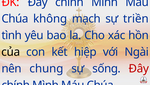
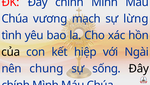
không: không -> vương (50, 19)
triền: triền -> lừng (136, 19)
Đây colour: red -> black (139, 68)
